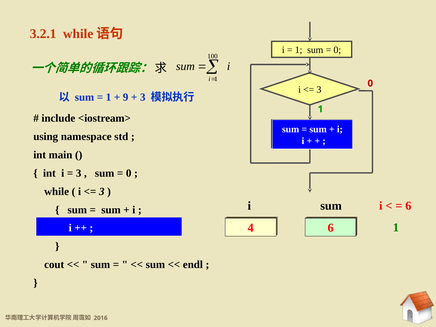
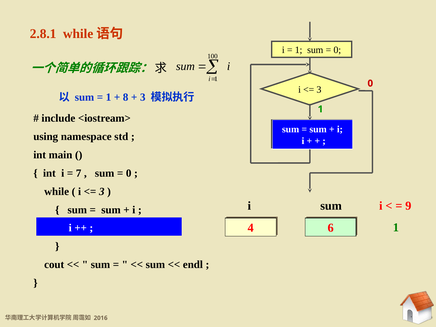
3.2.1: 3.2.1 -> 2.8.1 (43, 34)
9: 9 -> 8 (126, 97)
3: 3 -> 7 (79, 173)
6: 6 -> 9 (408, 206)
